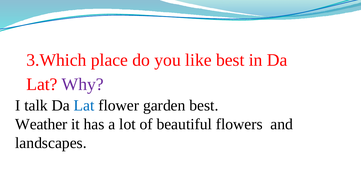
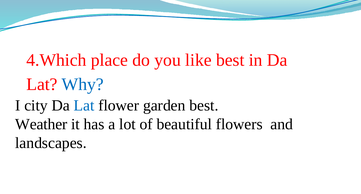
3.Which: 3.Which -> 4.Which (56, 60)
Why colour: purple -> blue (83, 84)
talk: talk -> city (36, 106)
